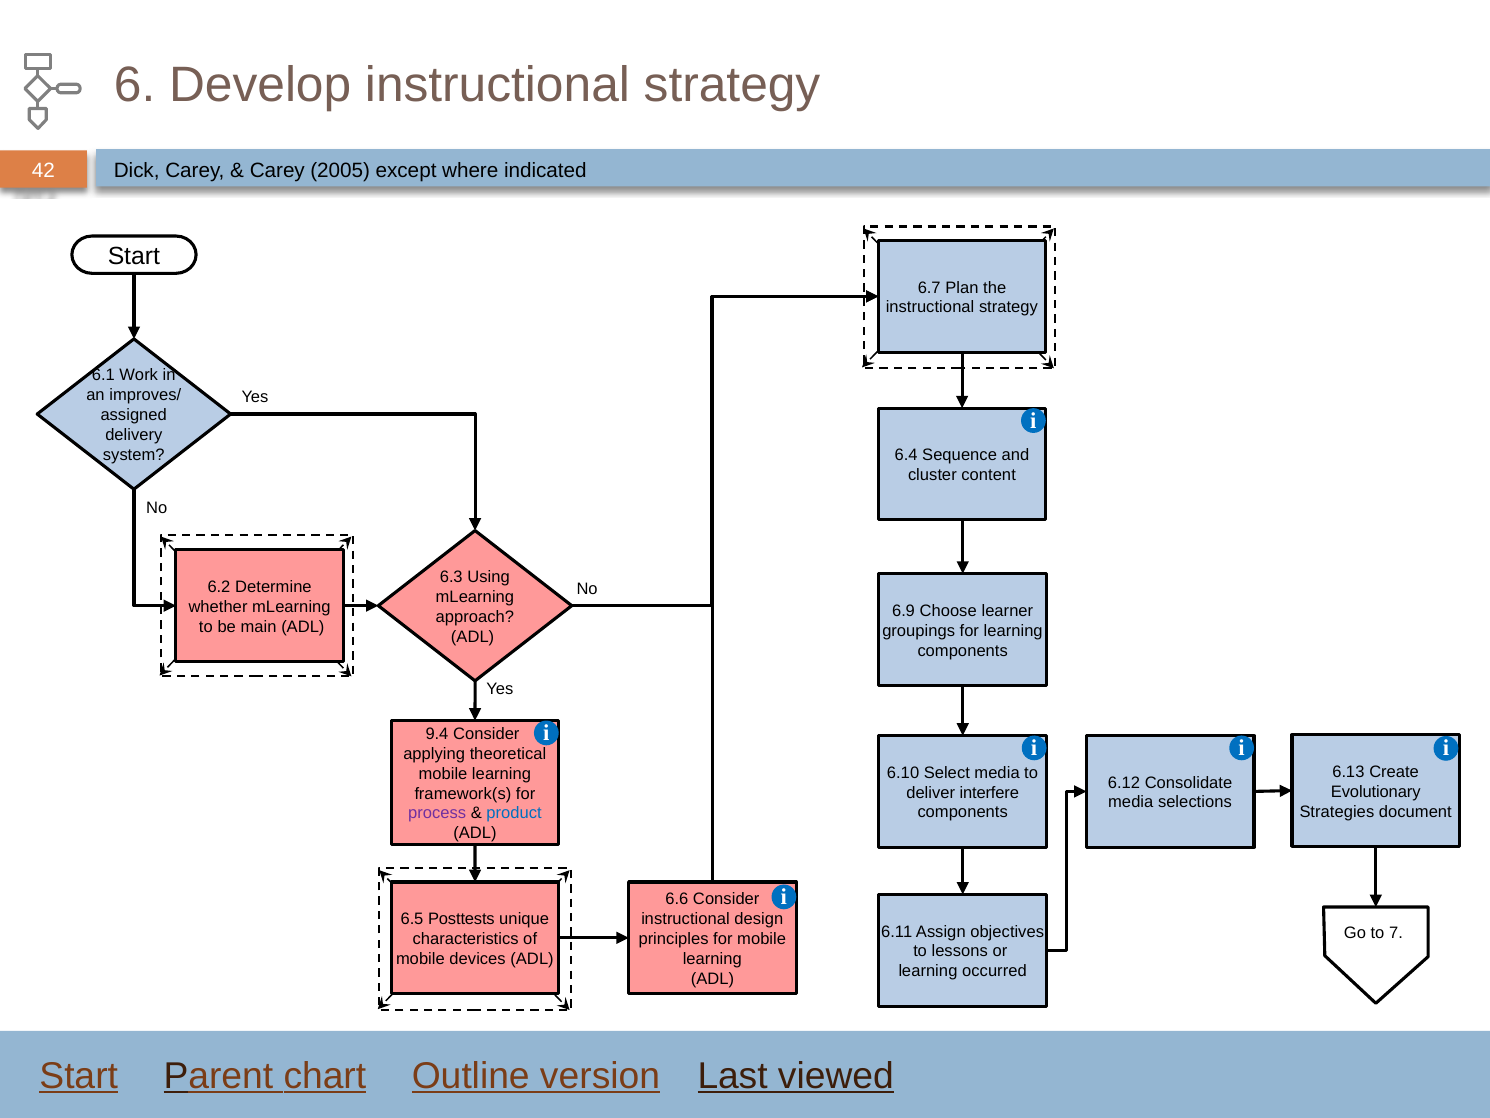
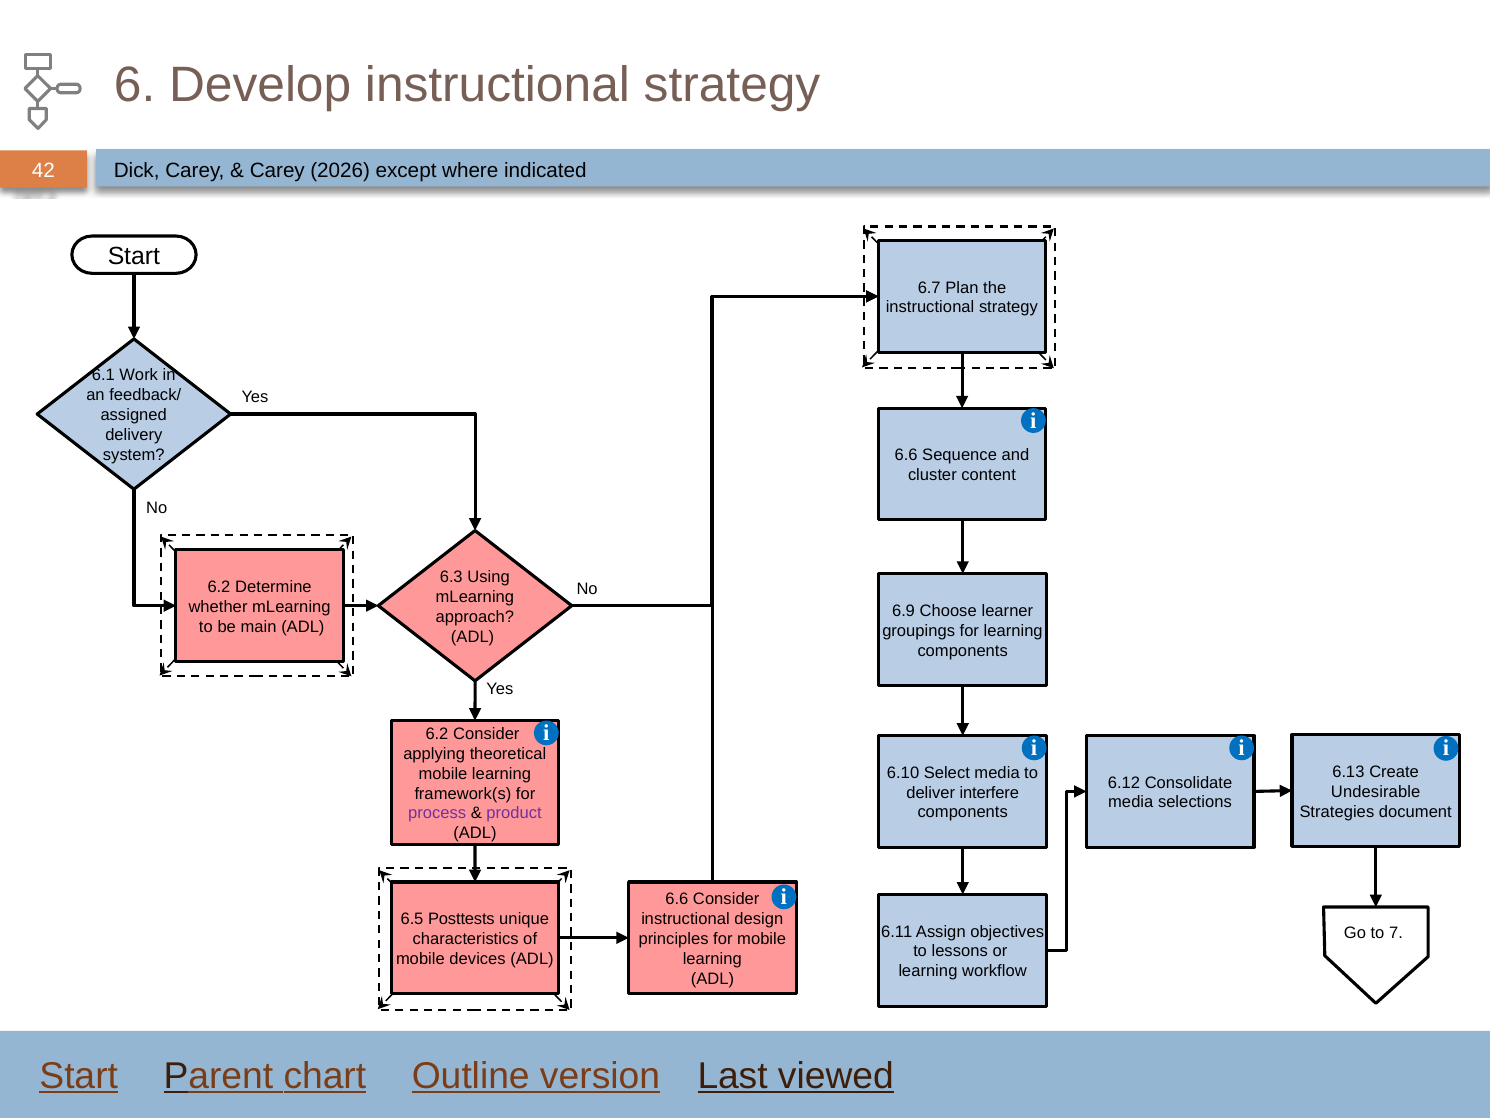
2005: 2005 -> 2026 (340, 170)
improves/: improves/ -> feedback/ (145, 395)
6.4: 6.4 -> 6.6 (906, 455)
9.4: 9.4 -> 6.2 (437, 734)
Evolutionary: Evolutionary -> Undesirable (1376, 791)
product colour: blue -> purple (514, 813)
occurred: occurred -> workflow (994, 971)
